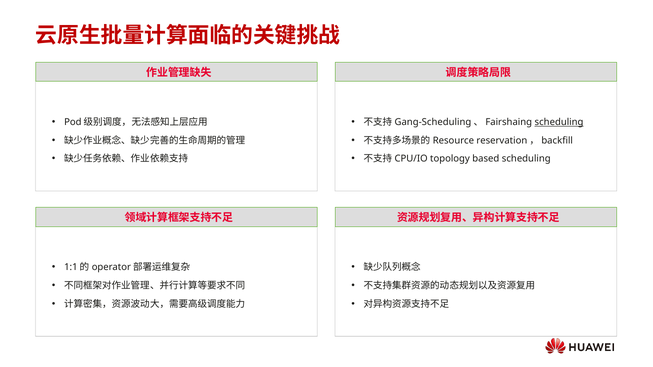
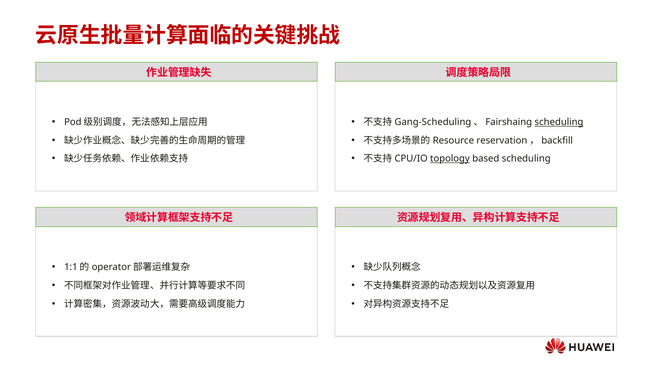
topology underline: none -> present (450, 159)
